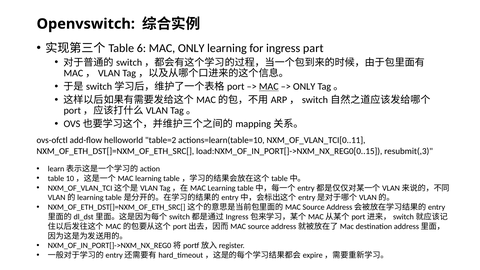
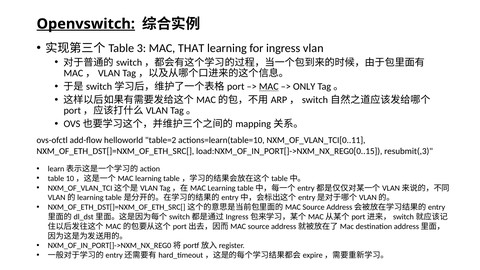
Openvswitch underline: none -> present (86, 24)
6: 6 -> 3 (141, 48)
MAC ONLY: ONLY -> THAT (191, 48)
part: part -> vlan (313, 48)
